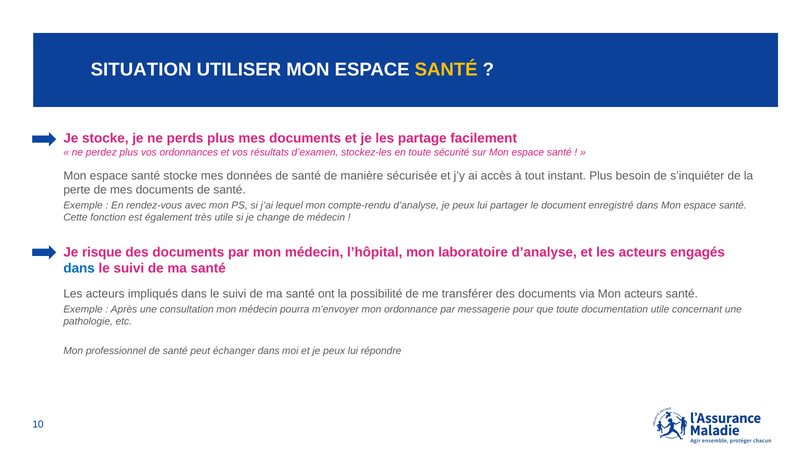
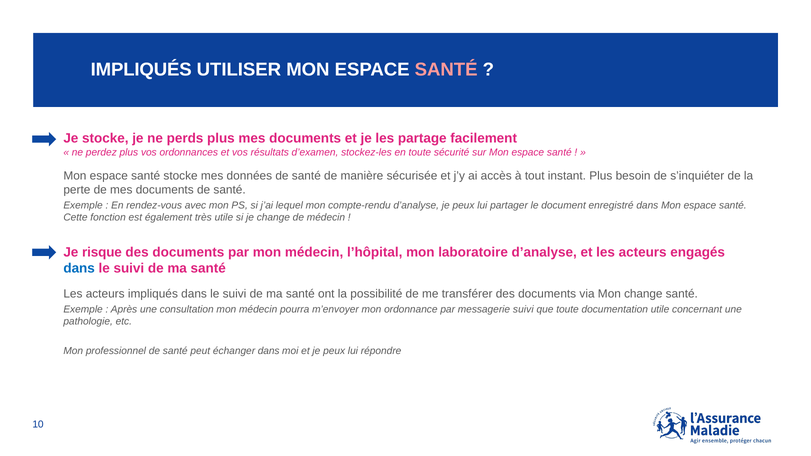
SITUATION: SITUATION -> IMPLIQUÉS (141, 70)
SANTÉ colour: yellow -> pink (446, 70)
Mon acteurs: acteurs -> change (643, 294)
messagerie pour: pour -> suivi (523, 309)
